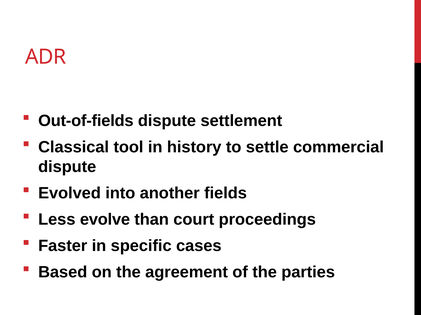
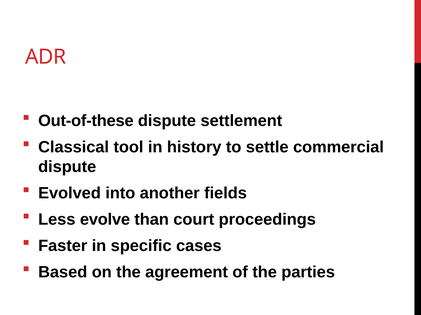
Out-of-fields: Out-of-fields -> Out-of-these (86, 121)
